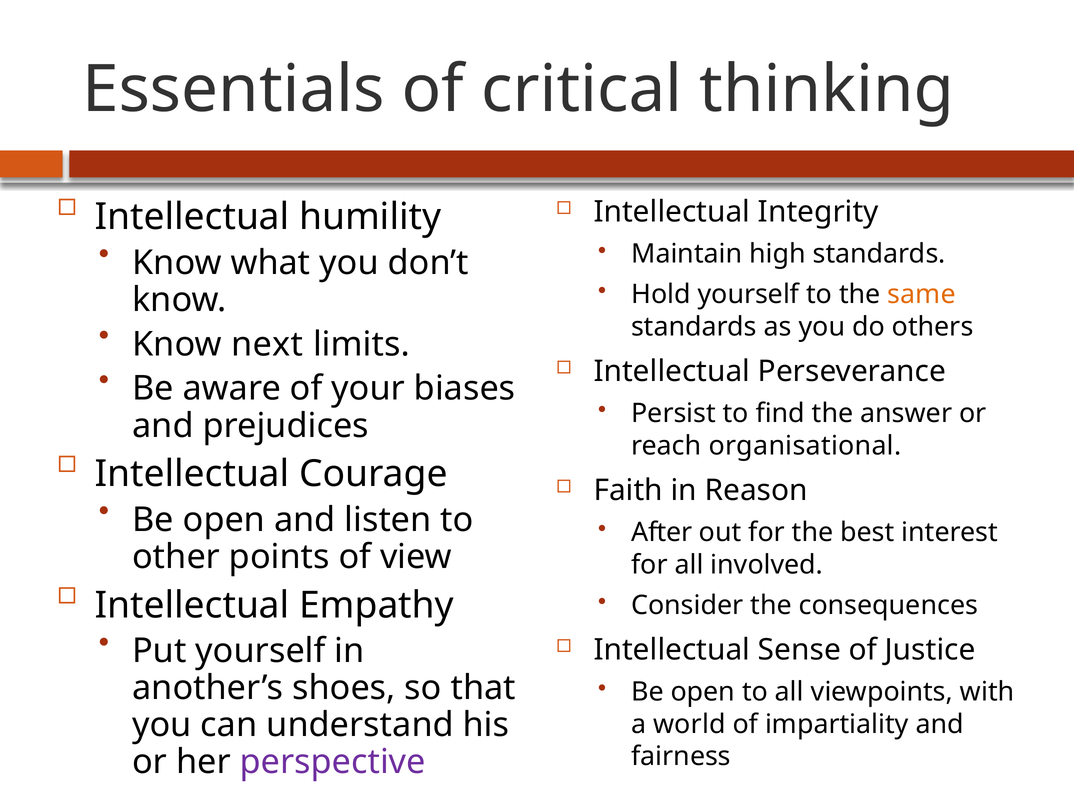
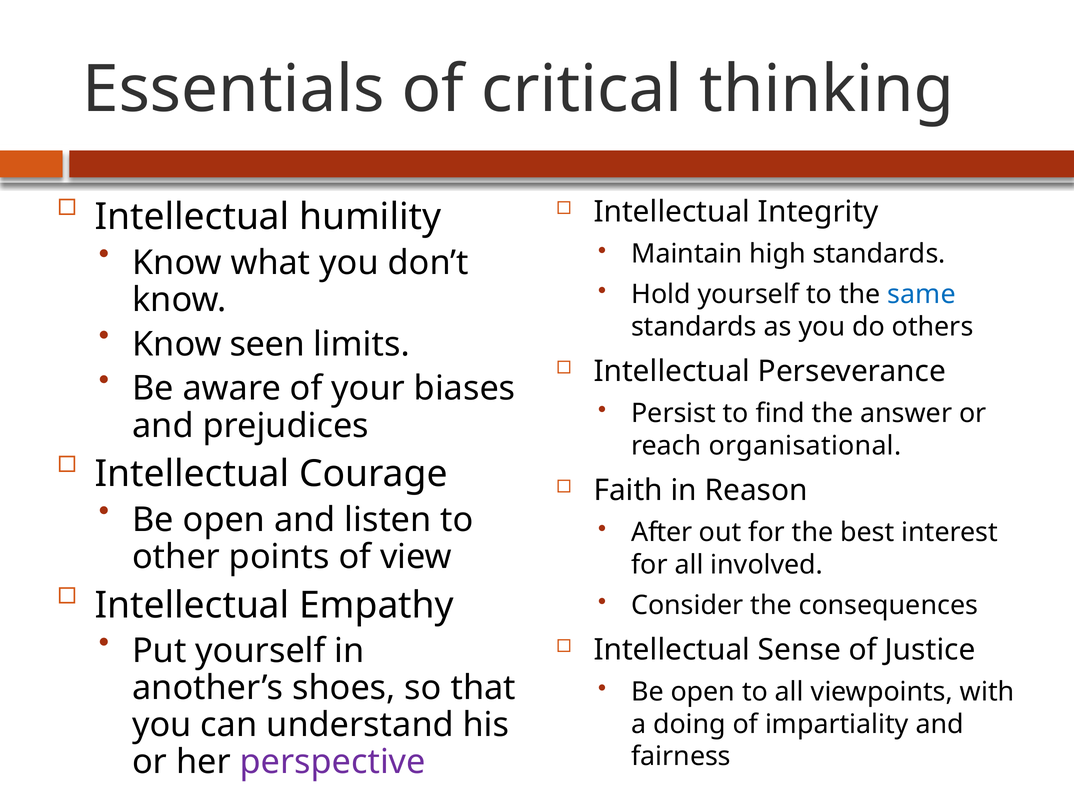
same colour: orange -> blue (922, 294)
next: next -> seen (268, 344)
world: world -> doing (690, 724)
